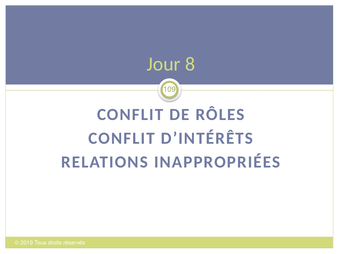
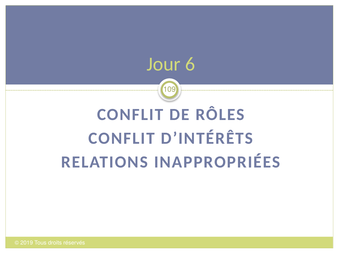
8: 8 -> 6 (190, 64)
